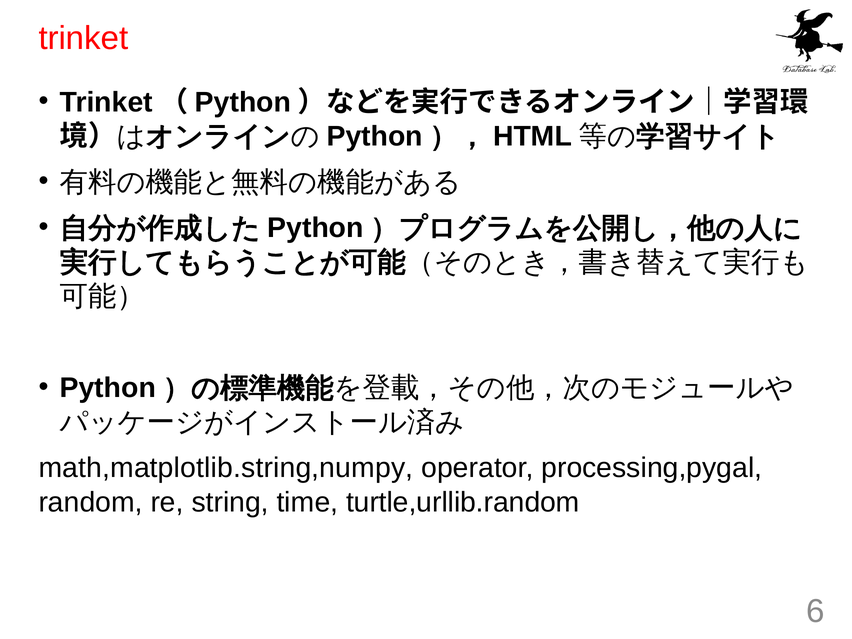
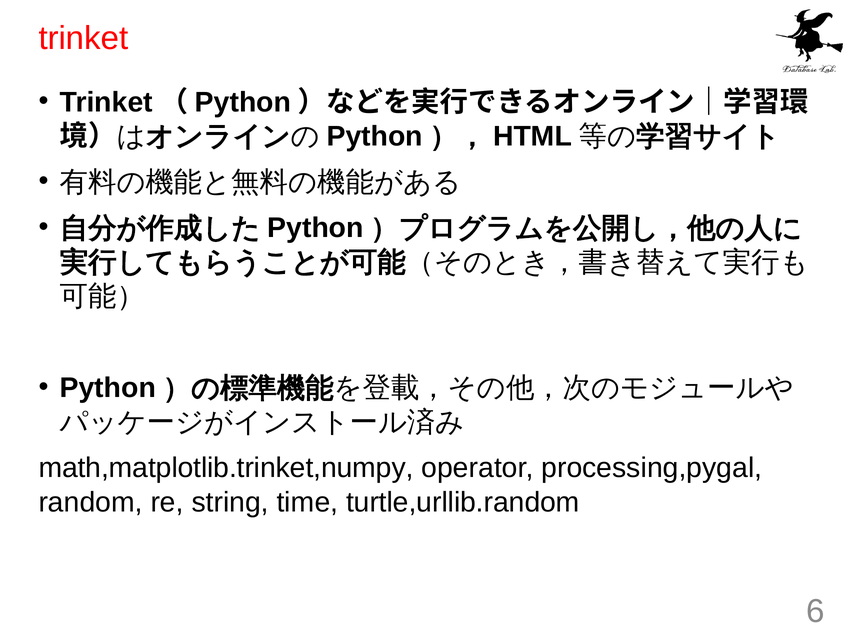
math,matplotlib.string,numpy: math,matplotlib.string,numpy -> math,matplotlib.trinket,numpy (226, 468)
